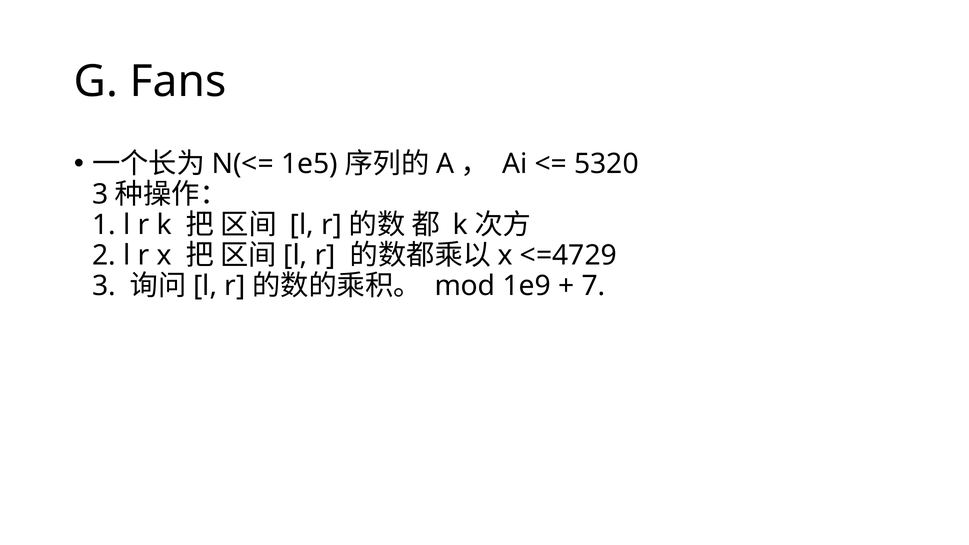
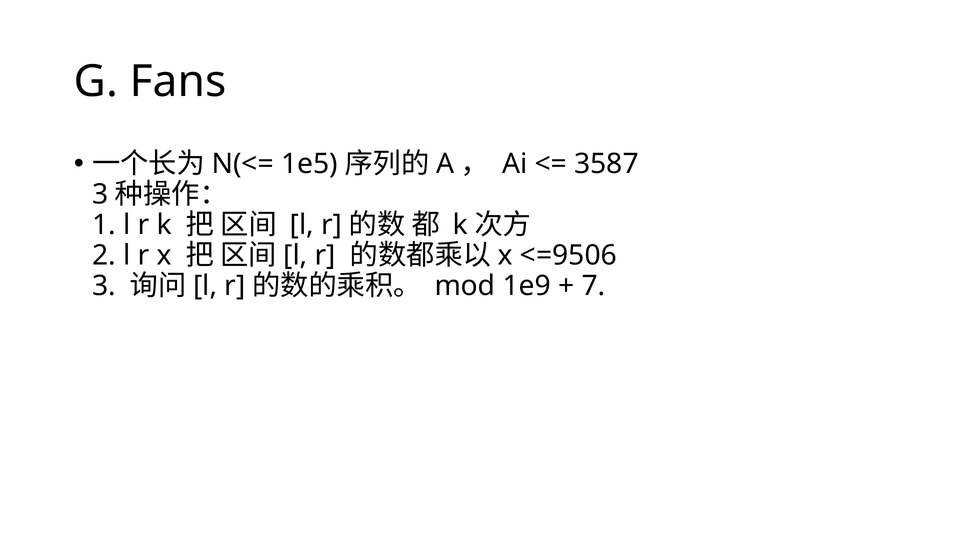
5320: 5320 -> 3587 (607, 164)
<=4729: <=4729 -> <=9506 (568, 255)
